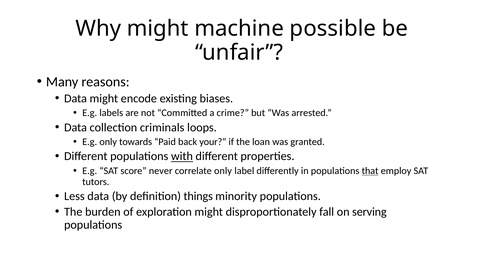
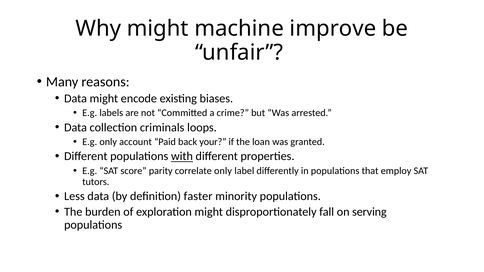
possible: possible -> improve (333, 29)
towards: towards -> account (136, 142)
never: never -> parity (161, 171)
that underline: present -> none (370, 171)
things: things -> faster (198, 196)
